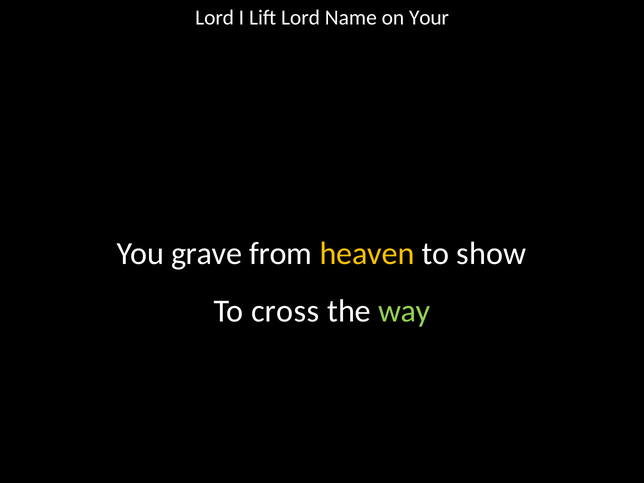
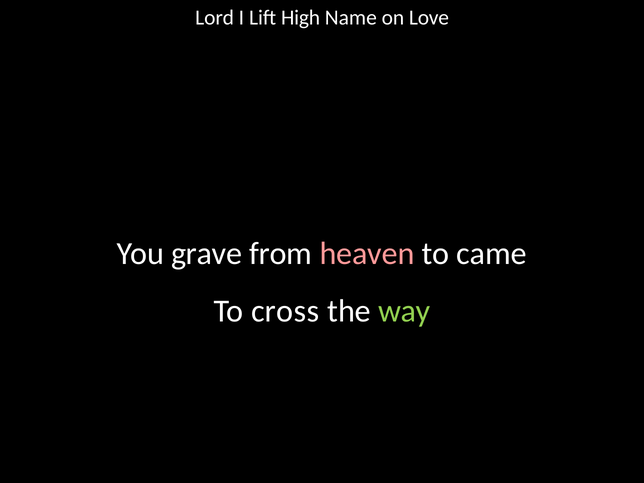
Lift Lord: Lord -> High (301, 18)
Your: Your -> Love (429, 18)
heaven colour: yellow -> pink (367, 253)
show: show -> came (492, 253)
